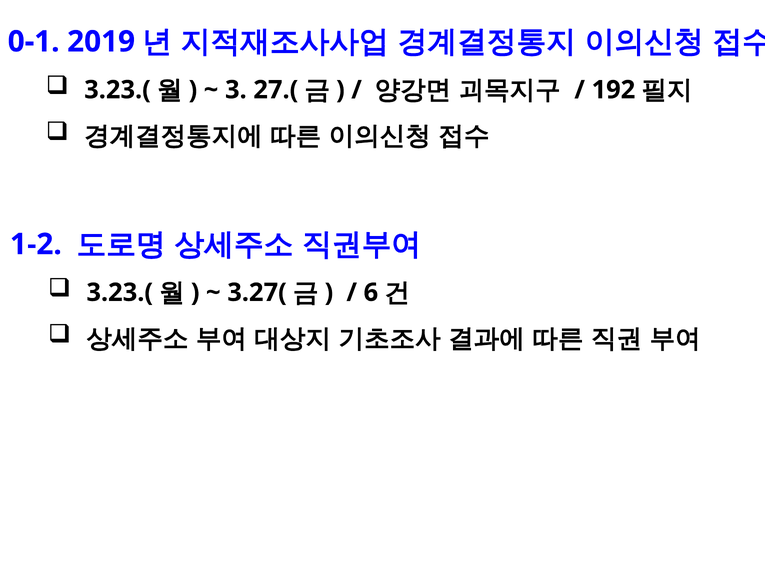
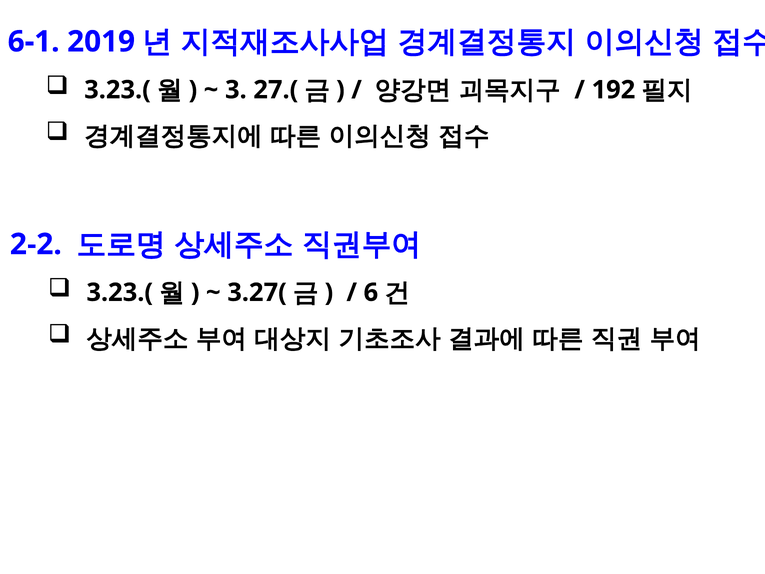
0-1: 0-1 -> 6-1 (34, 42)
1-2: 1-2 -> 2-2 (36, 244)
